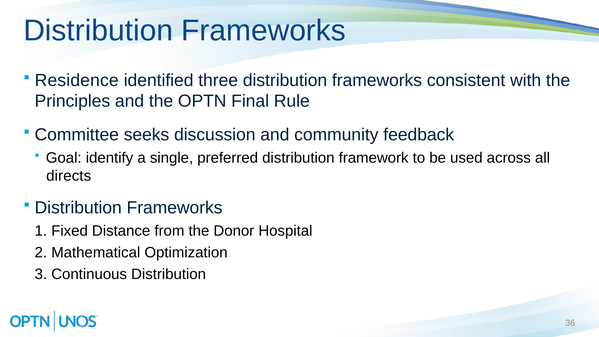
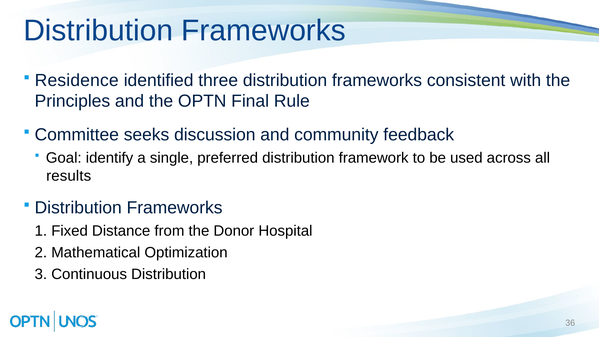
directs: directs -> results (69, 176)
